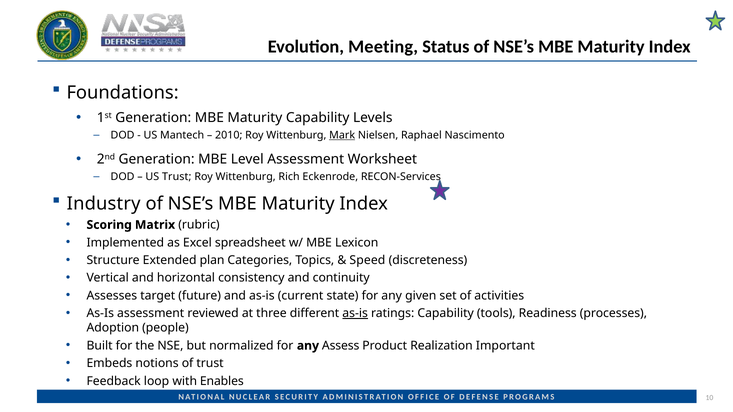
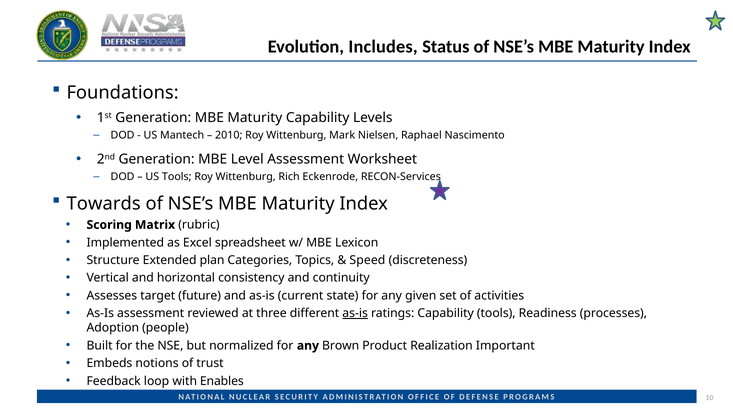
Meeting: Meeting -> Includes (383, 47)
Mark underline: present -> none (342, 135)
US Trust: Trust -> Tools (177, 177)
Industry: Industry -> Towards (104, 204)
Assess: Assess -> Brown (341, 346)
